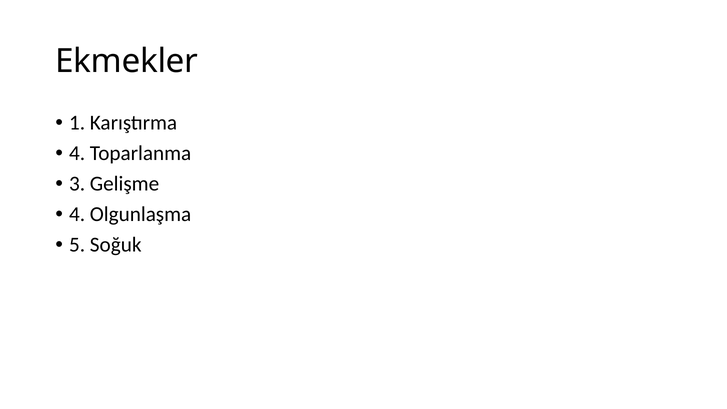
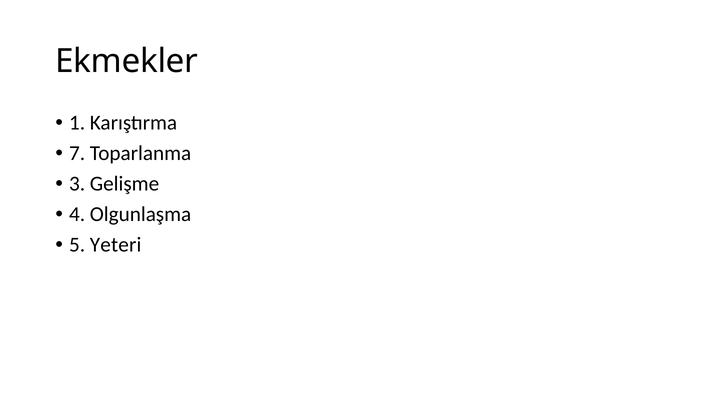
4: 4 -> 7 (77, 153)
Soğuk: Soğuk -> Yeteri (116, 245)
